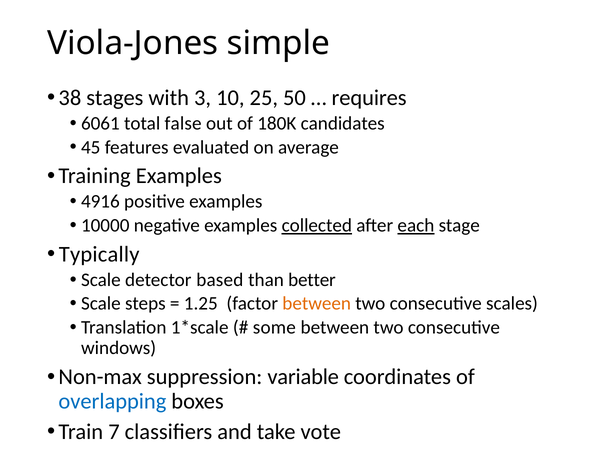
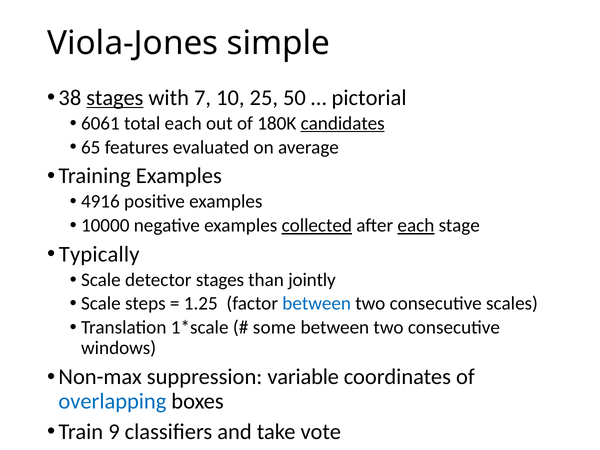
stages underline: none -> present (115, 98)
3: 3 -> 7 (203, 98)
requires: requires -> pictorial (369, 98)
total false: false -> each (183, 123)
candidates underline: none -> present (343, 123)
45: 45 -> 65 (91, 147)
detector based: based -> stages (220, 280)
better: better -> jointly (312, 280)
between colour: orange -> blue (317, 304)
7: 7 -> 9 (114, 432)
